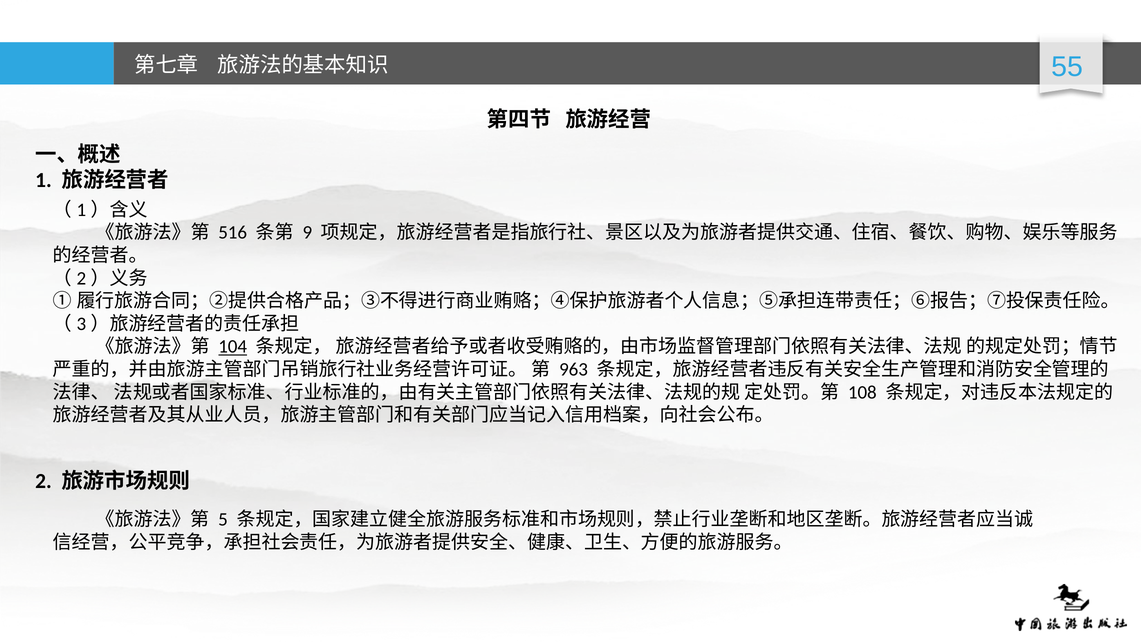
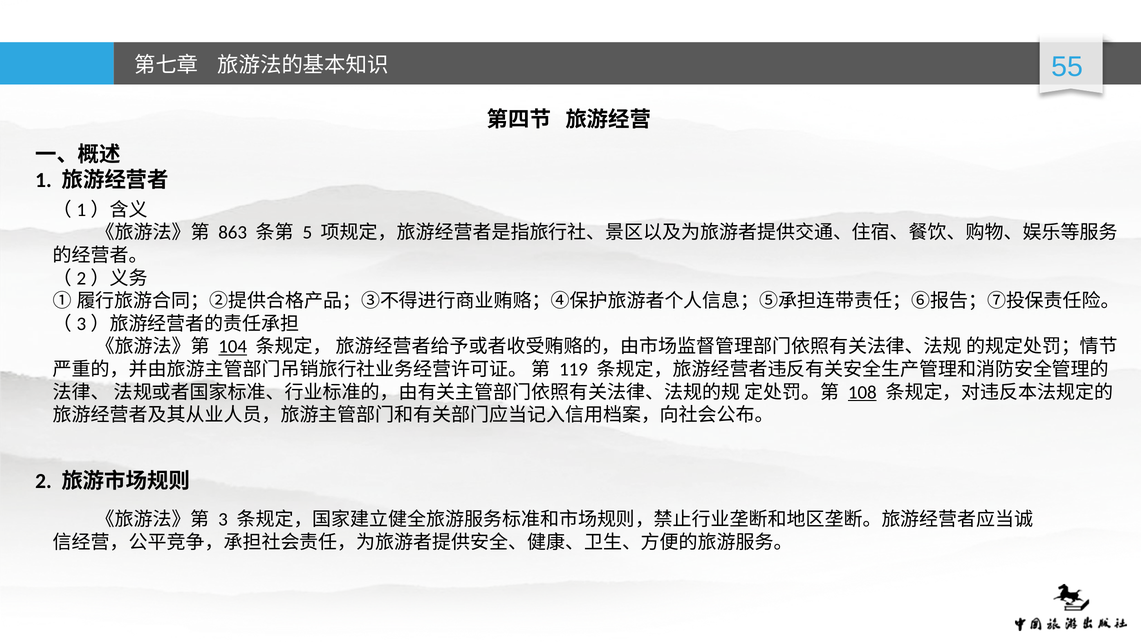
516: 516 -> 863 (233, 233)
9: 9 -> 5 (307, 233)
963: 963 -> 119 (574, 369)
108 underline: none -> present (862, 392)
5: 5 -> 3 (223, 519)
